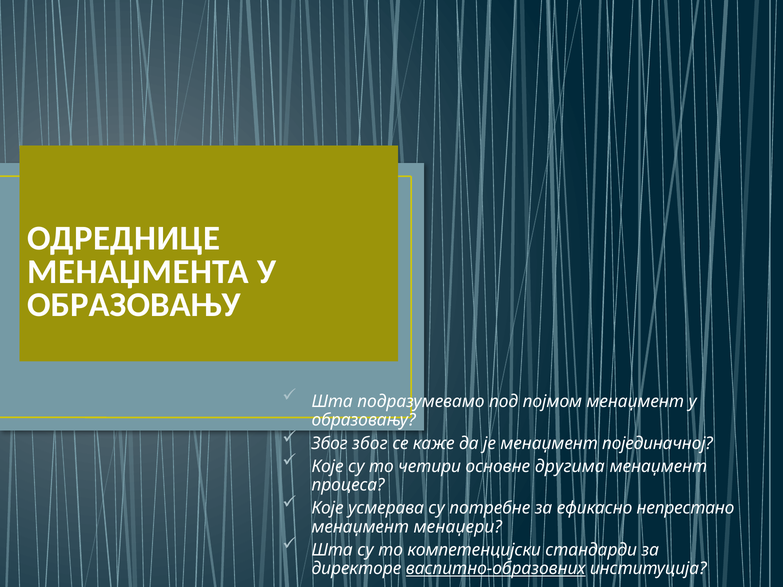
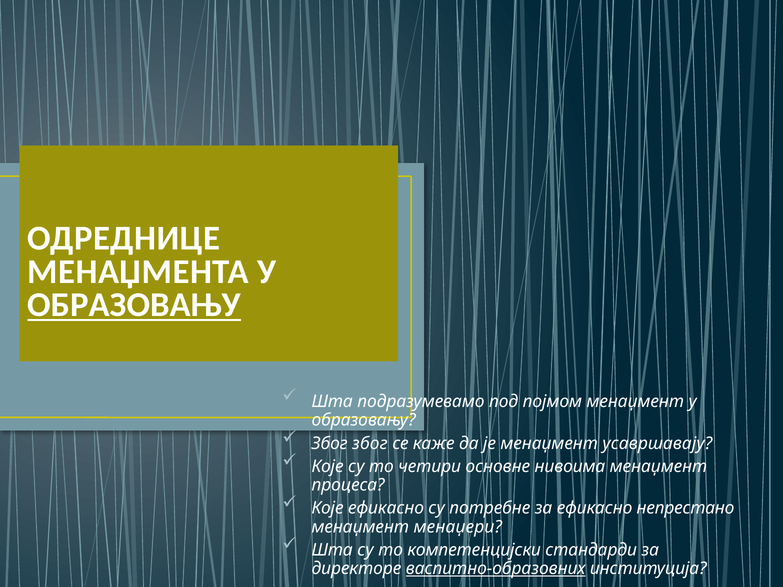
ОБРАЗОВАЊУ underline: none -> present (134, 305)
појединачној: појединачној -> усавршавају (657, 444)
другима: другима -> нивоима (570, 467)
Које усмерава: усмерава -> ефикасно (386, 508)
